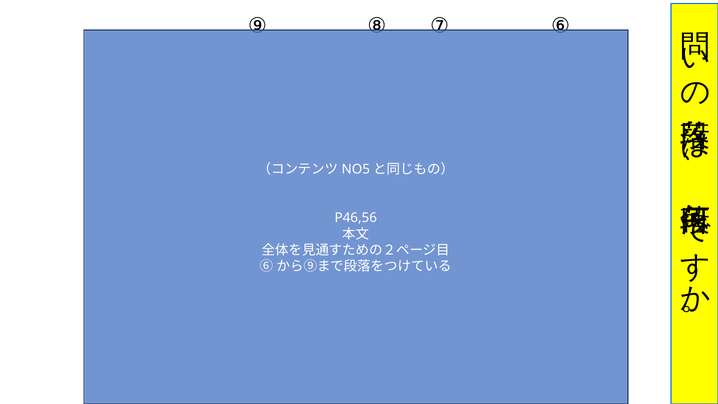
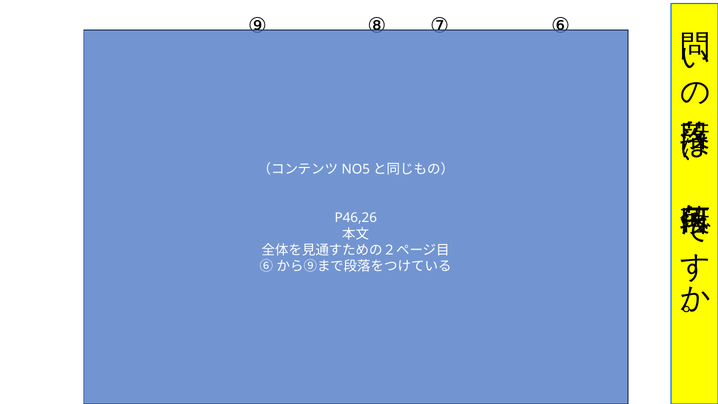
P46,56: P46,56 -> P46,26 (356, 218)
